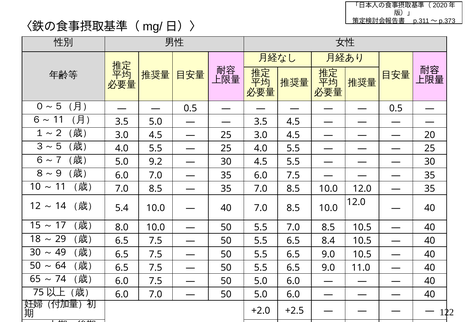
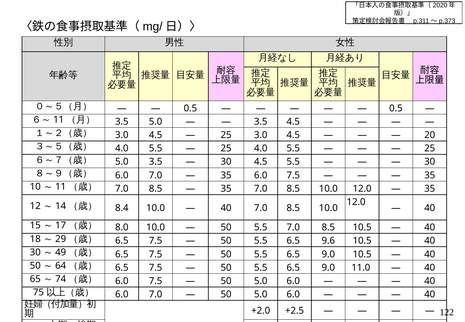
5.0 9.2: 9.2 -> 3.5 (156, 162)
5.4: 5.4 -> 8.4 (122, 208)
8.4: 8.4 -> 9.6 (328, 241)
